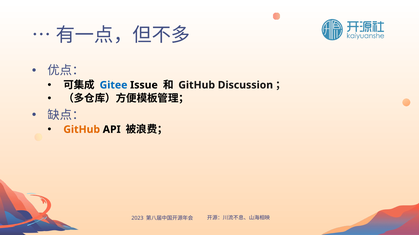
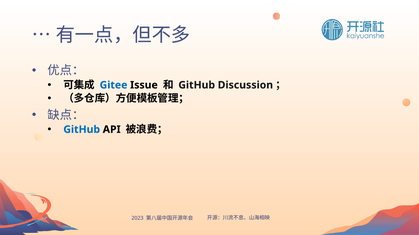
GitHub colour: orange -> blue (82, 130)
